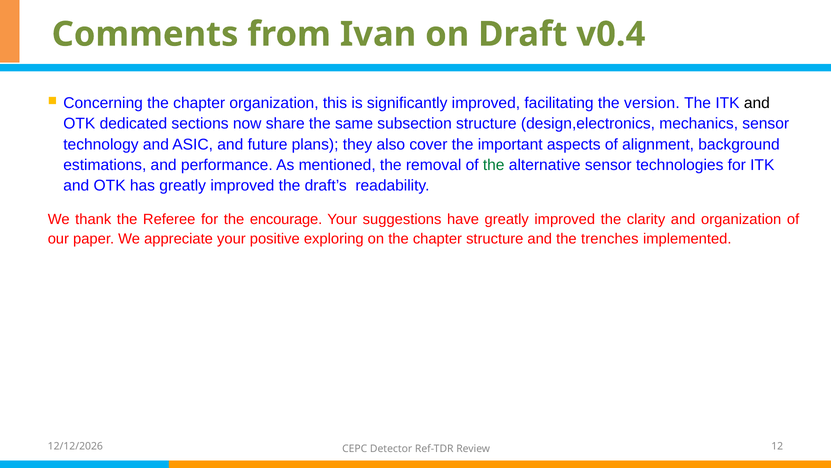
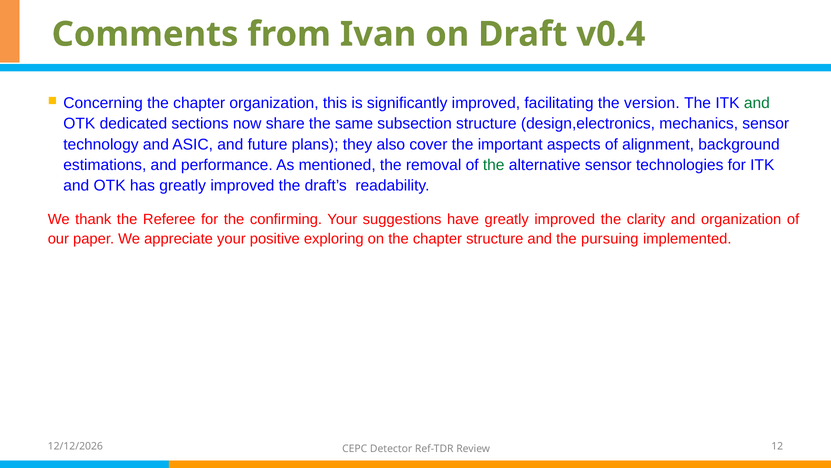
and colour: black -> green (757, 103)
encourage: encourage -> confirming (286, 219)
trenches: trenches -> pursuing (610, 239)
